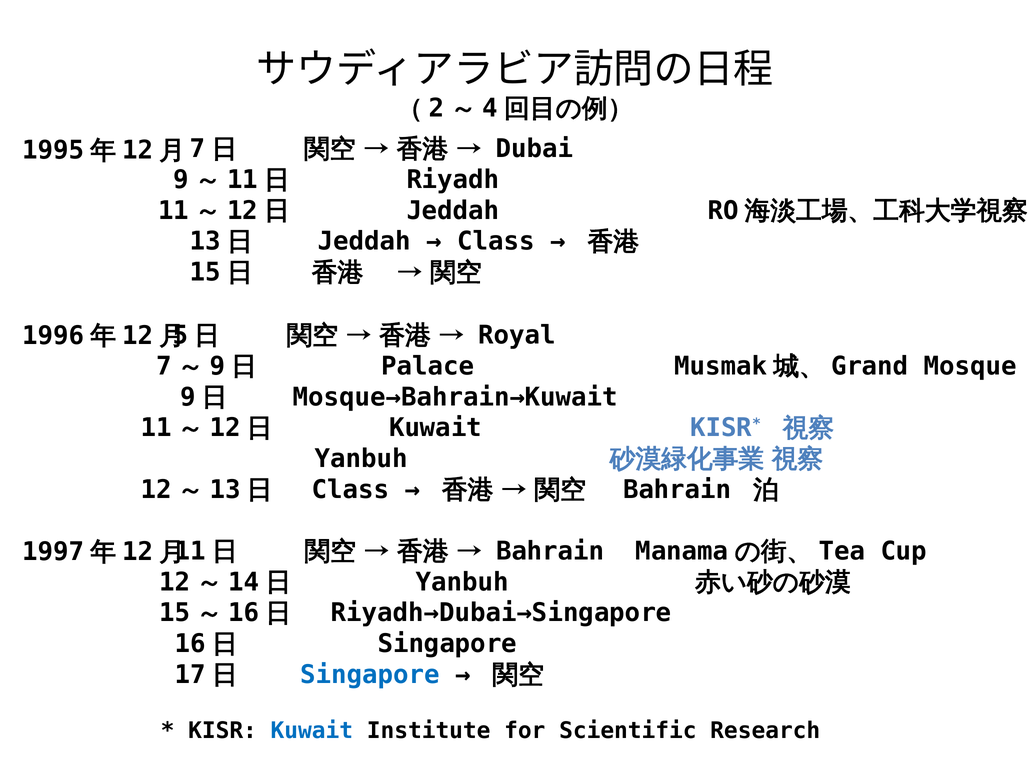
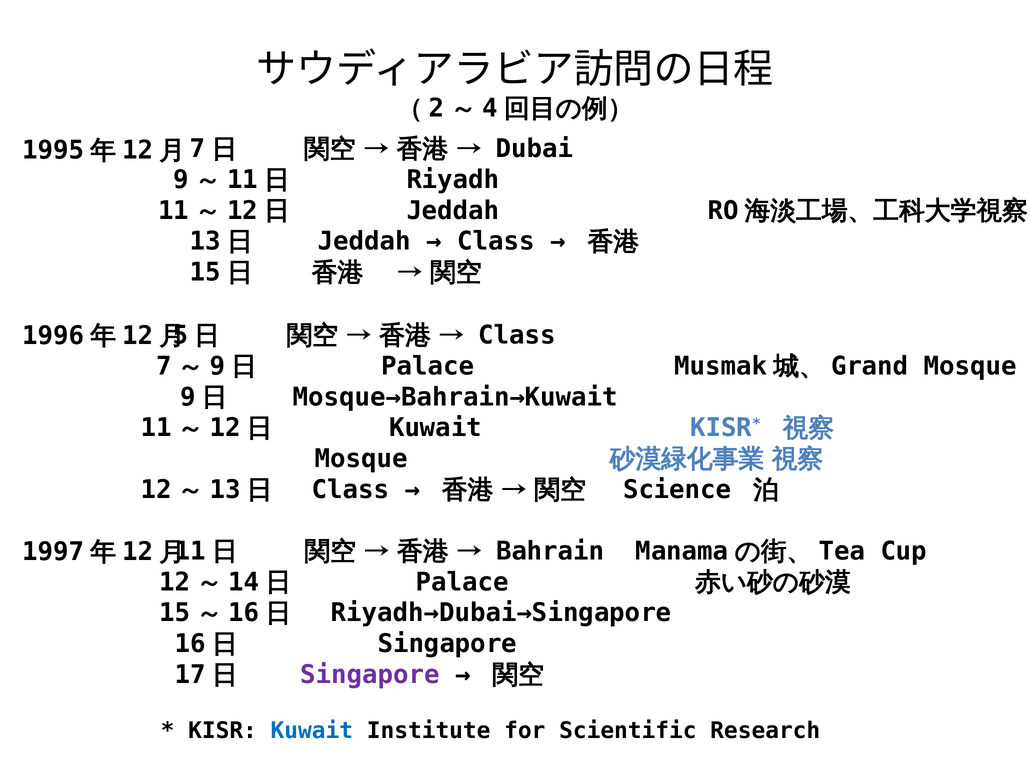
Royal: Royal -> Class (517, 336)
Yanbuh: Yanbuh -> Mosque (361, 459)
Bahrain: Bahrain -> Science (677, 490)
Yanbuh: Yanbuh -> Palace (462, 582)
Singapore colour: blue -> purple (370, 675)
